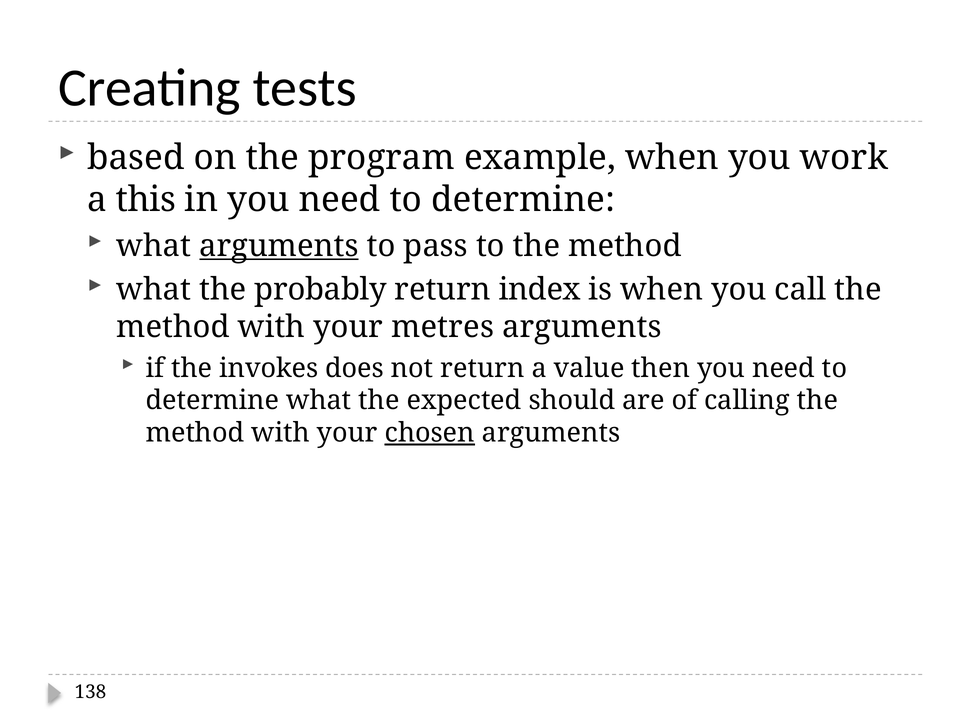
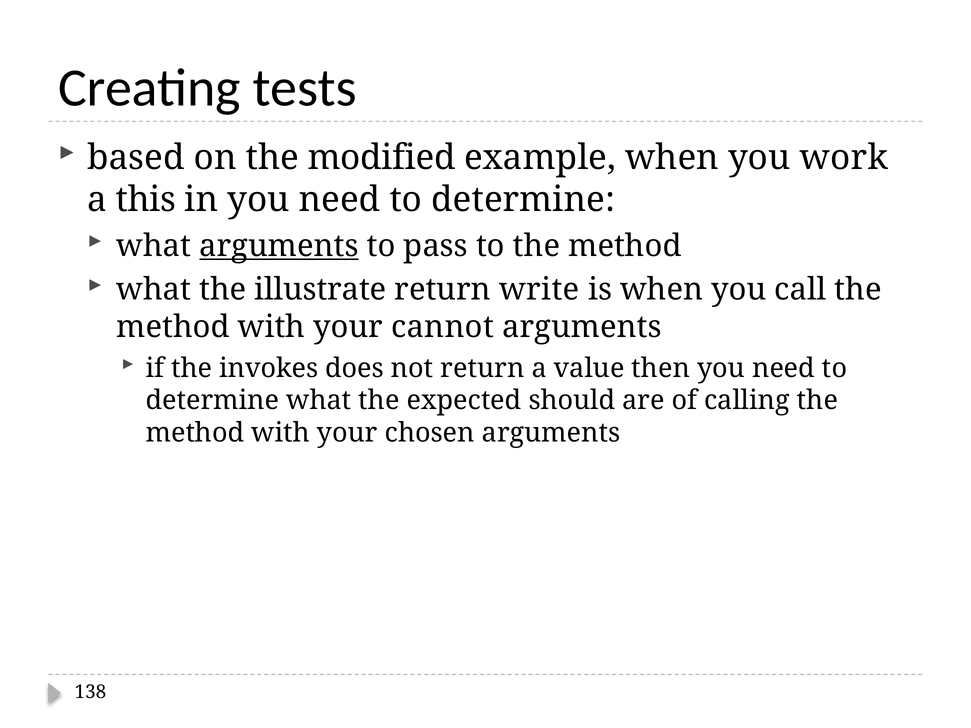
program: program -> modified (382, 158)
probably: probably -> illustrate (321, 290)
index: index -> write (539, 290)
metres: metres -> cannot (443, 327)
chosen underline: present -> none (430, 433)
